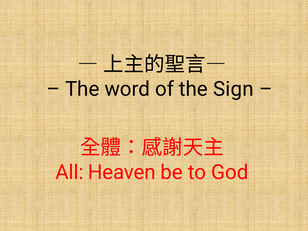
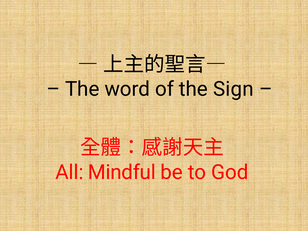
Heaven: Heaven -> Mindful (122, 172)
